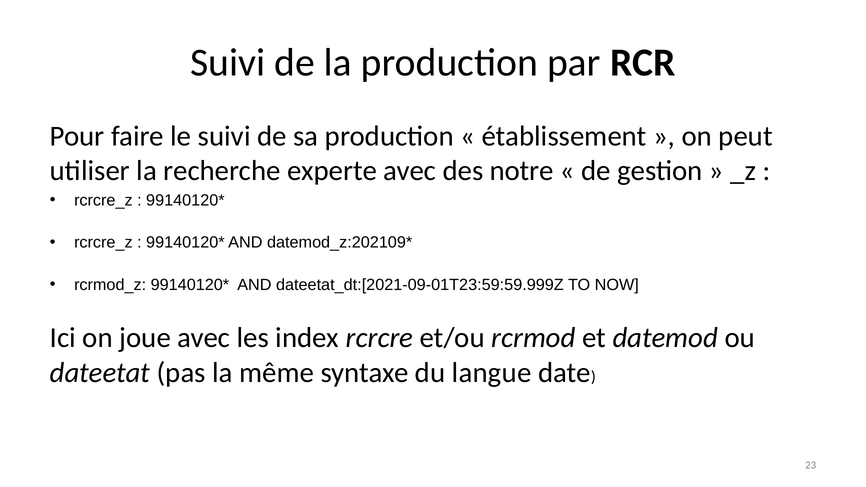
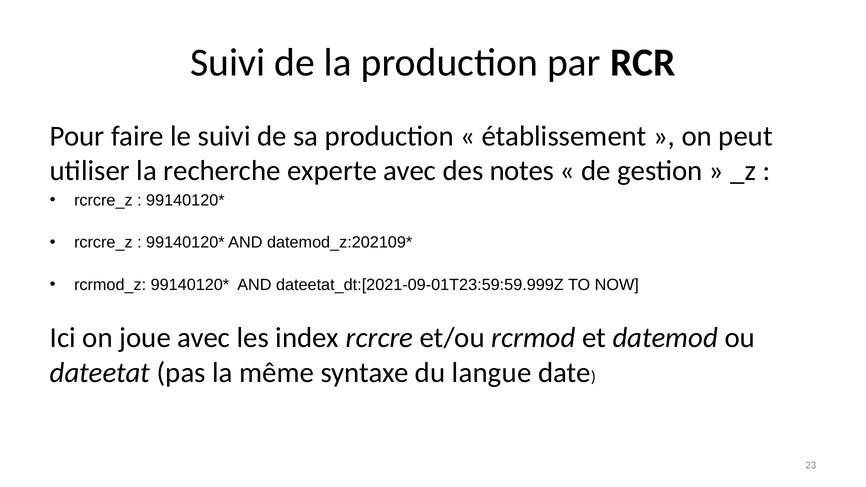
notre: notre -> notes (522, 171)
